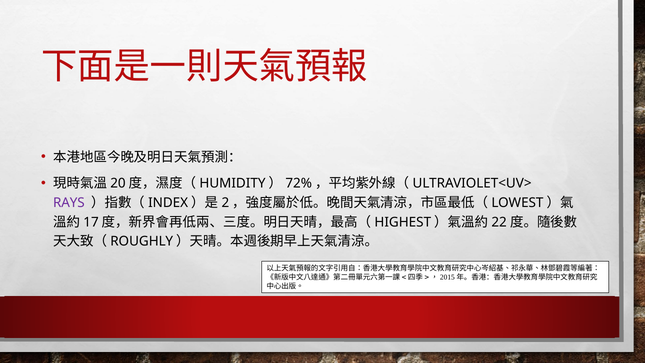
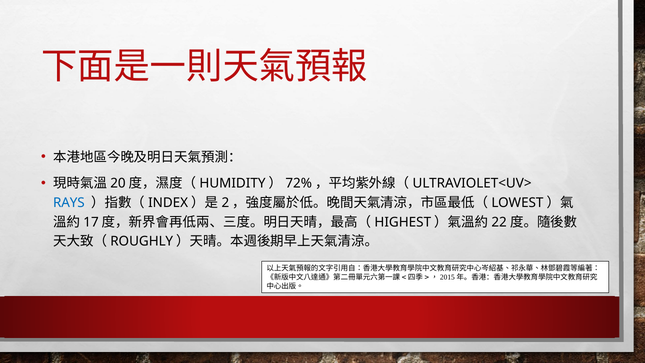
RAYS colour: purple -> blue (69, 203)
